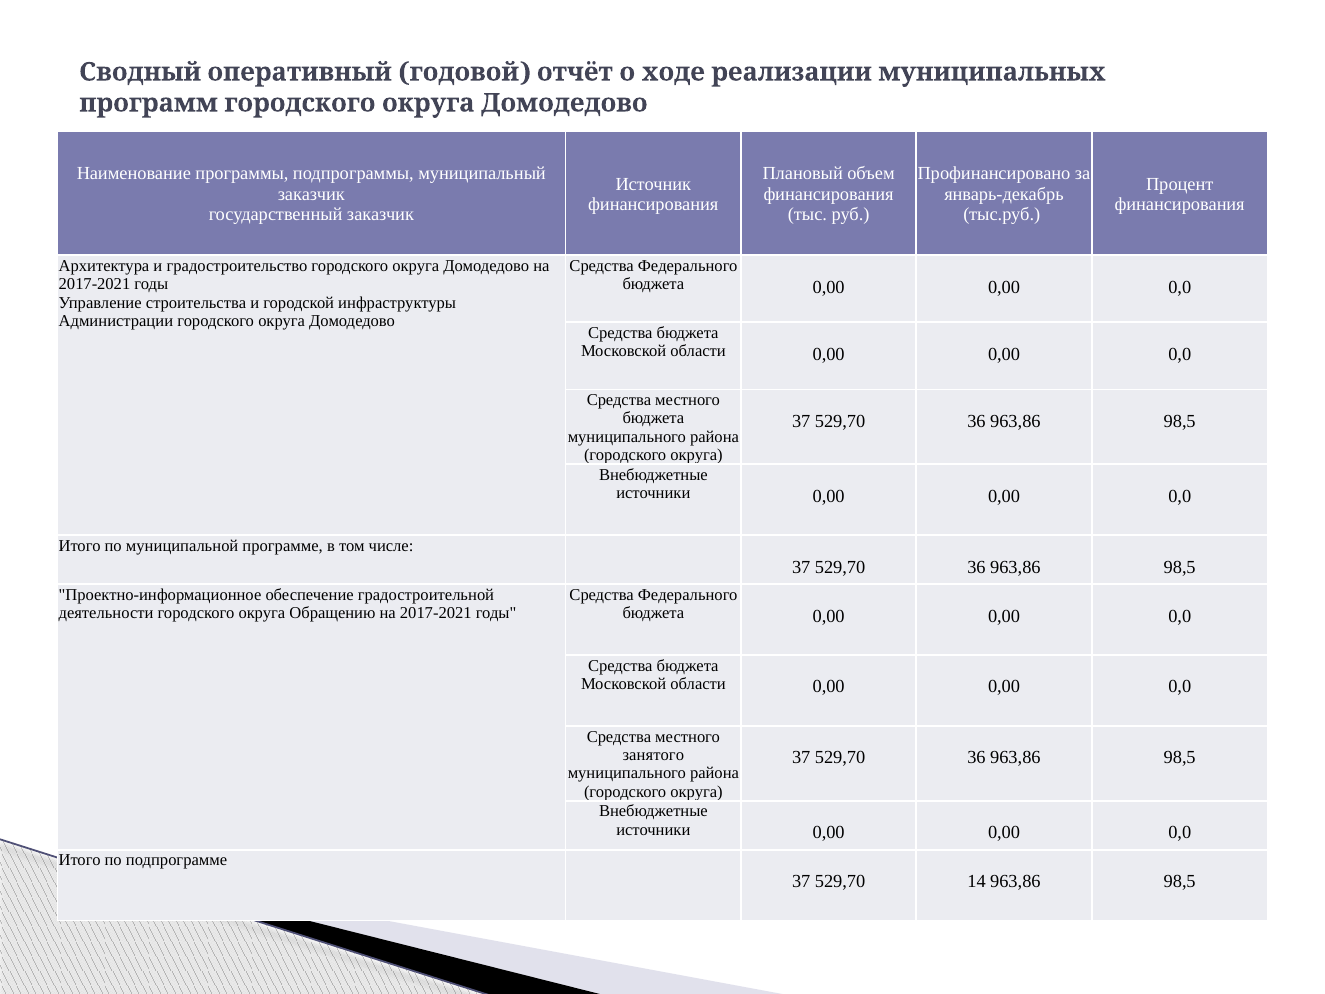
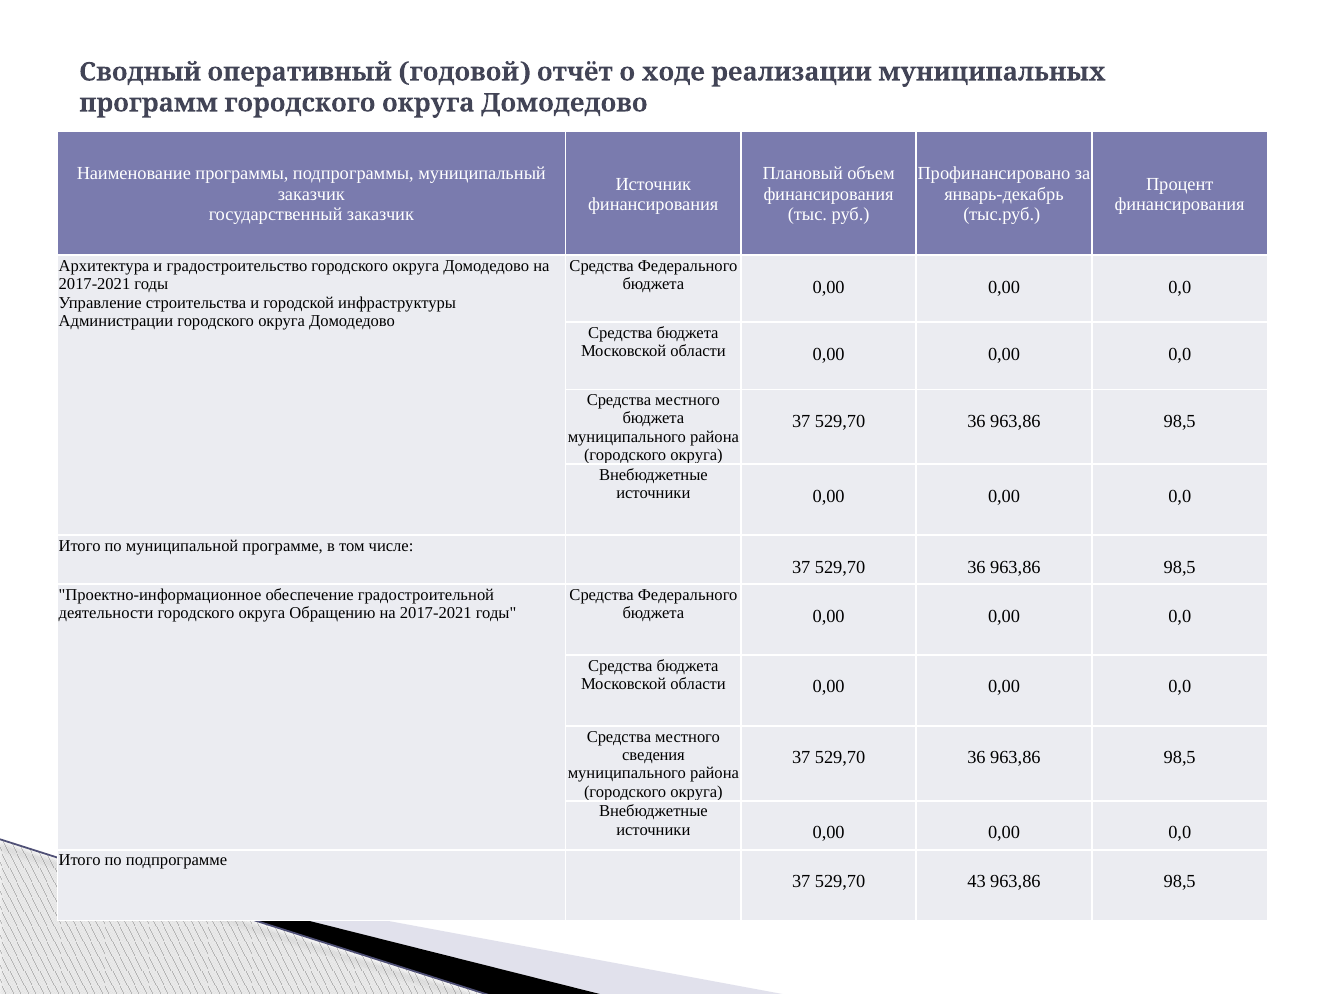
занятого: занятого -> сведения (653, 755)
14: 14 -> 43 (977, 881)
